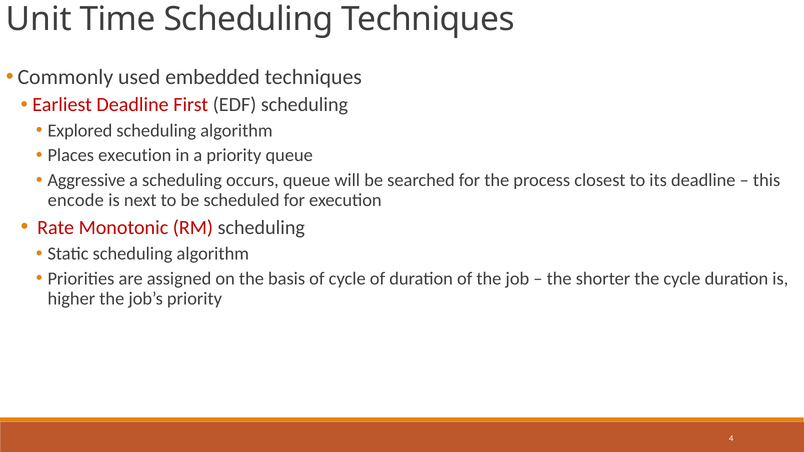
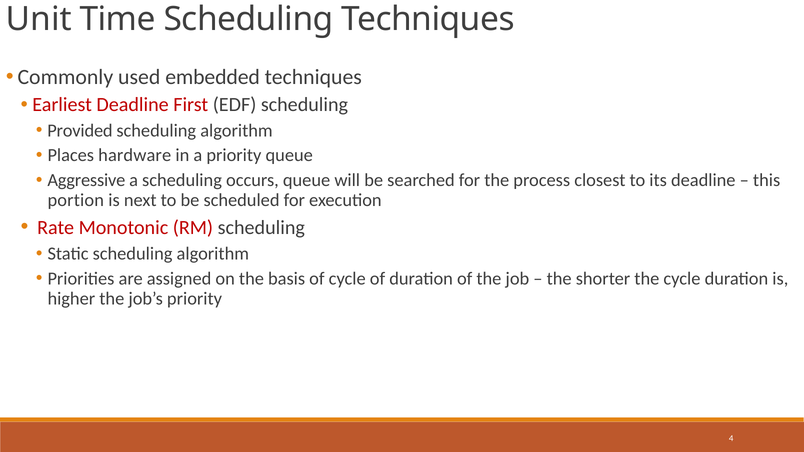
Explored: Explored -> Provided (80, 131)
Places execution: execution -> hardware (135, 155)
encode: encode -> portion (76, 200)
